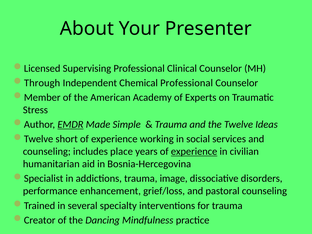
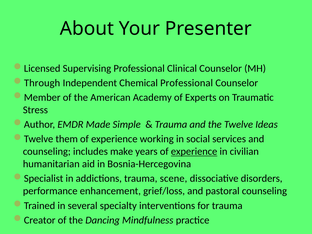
EMDR underline: present -> none (70, 124)
short: short -> them (67, 139)
place: place -> make (122, 152)
image: image -> scene (174, 179)
